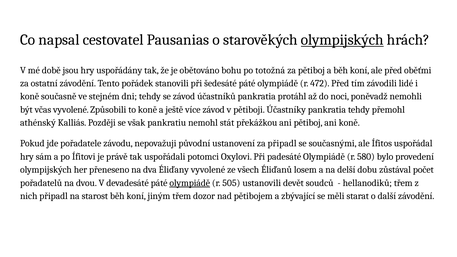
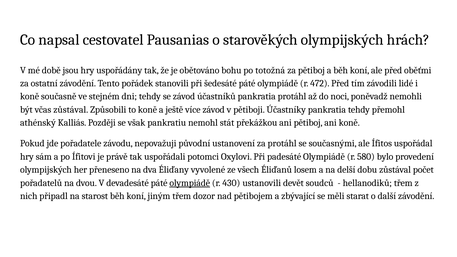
olympijských underline: present -> none (342, 40)
včas vyvolené: vyvolené -> zůstával (71, 110)
za připadl: připadl -> protáhl (282, 144)
505: 505 -> 430 (231, 183)
